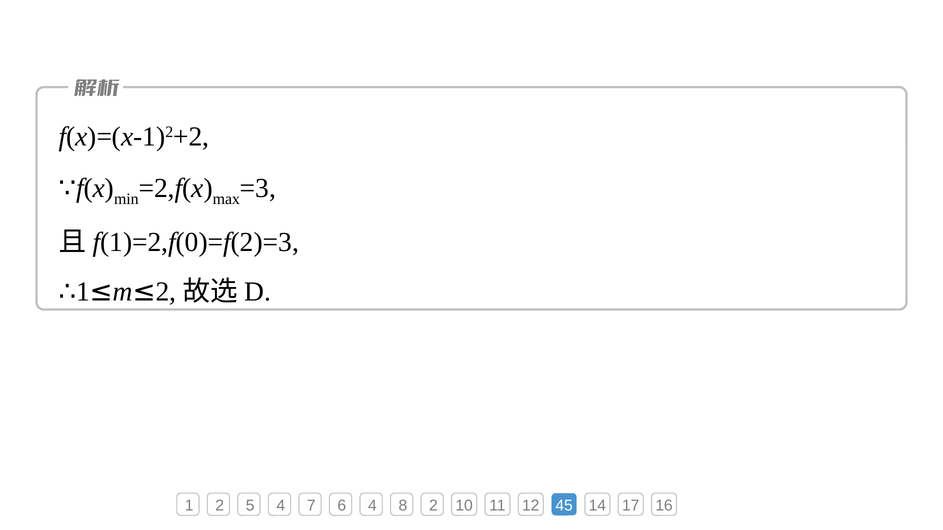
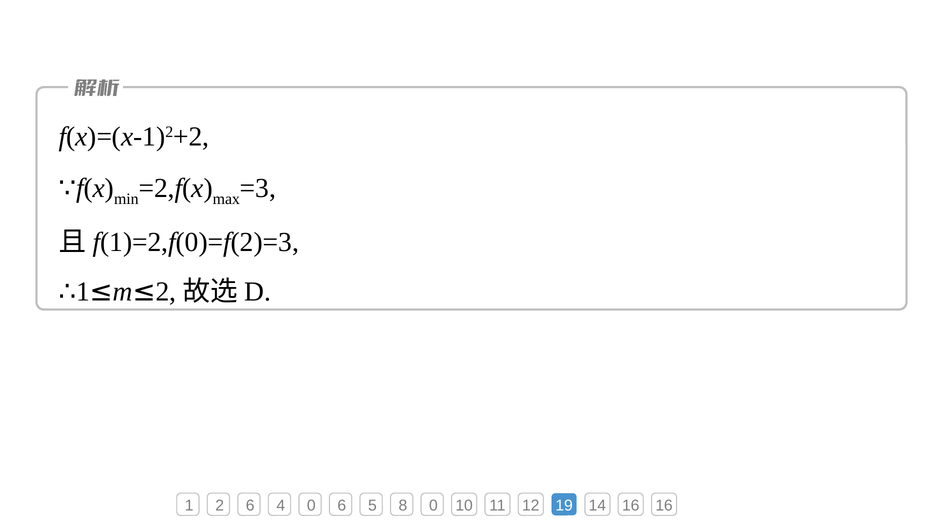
2 5: 5 -> 6 (250, 506)
4 7: 7 -> 0 (311, 506)
6 4: 4 -> 5 (372, 506)
8 2: 2 -> 0 (433, 506)
45: 45 -> 19 (564, 506)
14 17: 17 -> 16 (631, 506)
